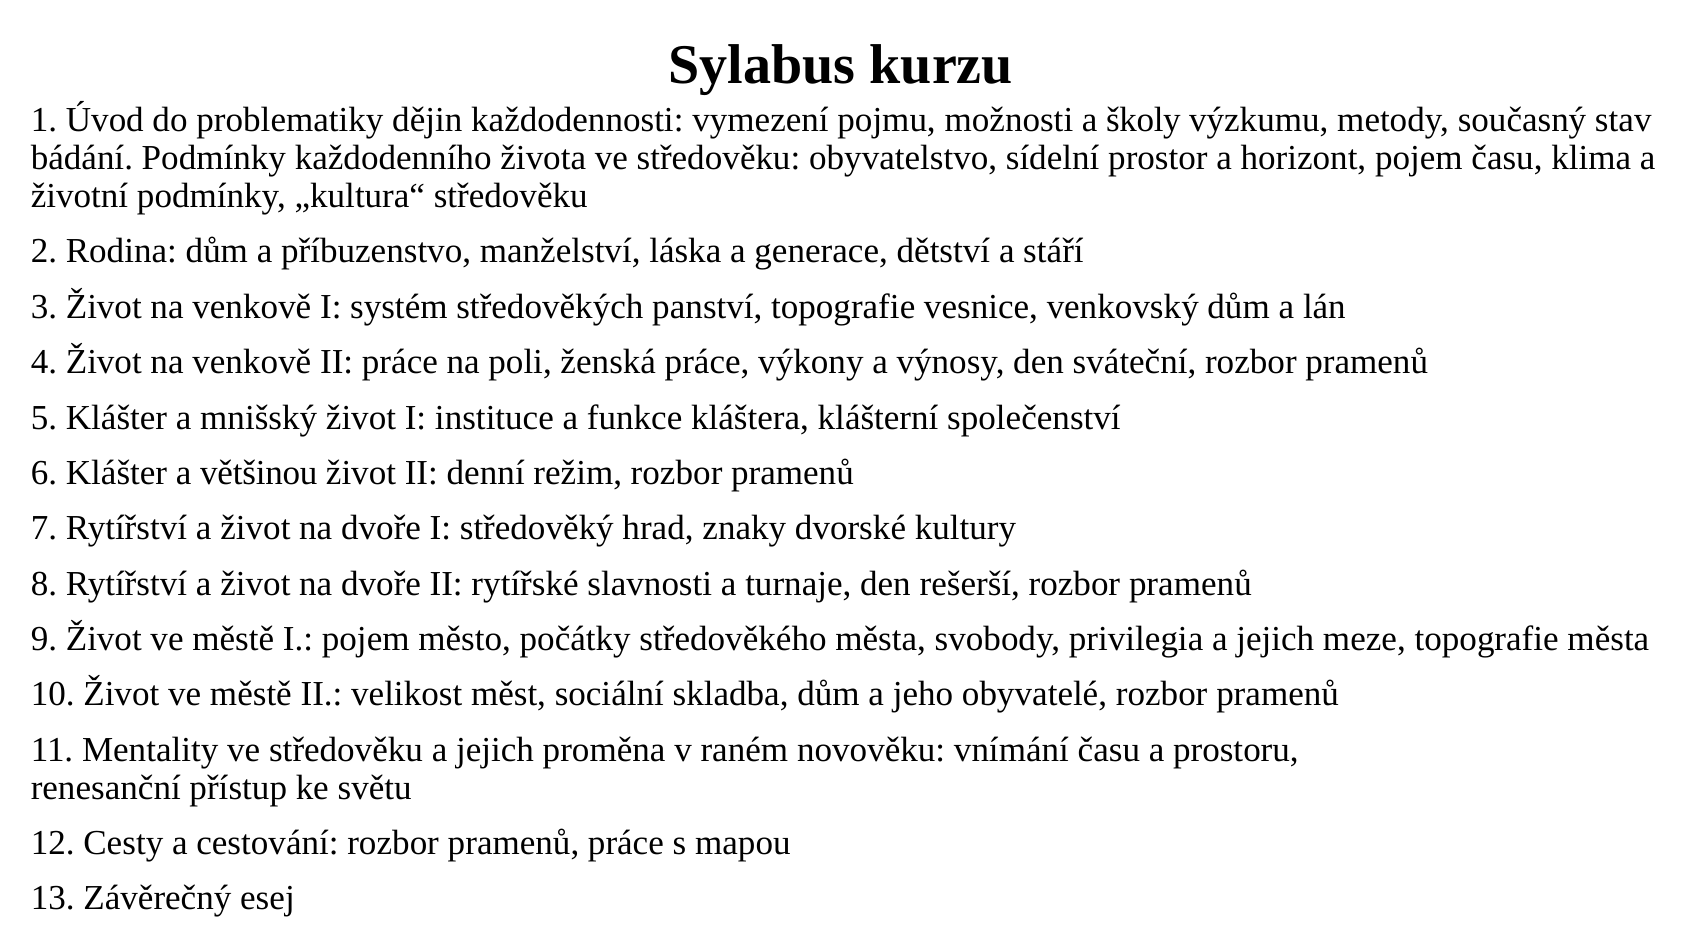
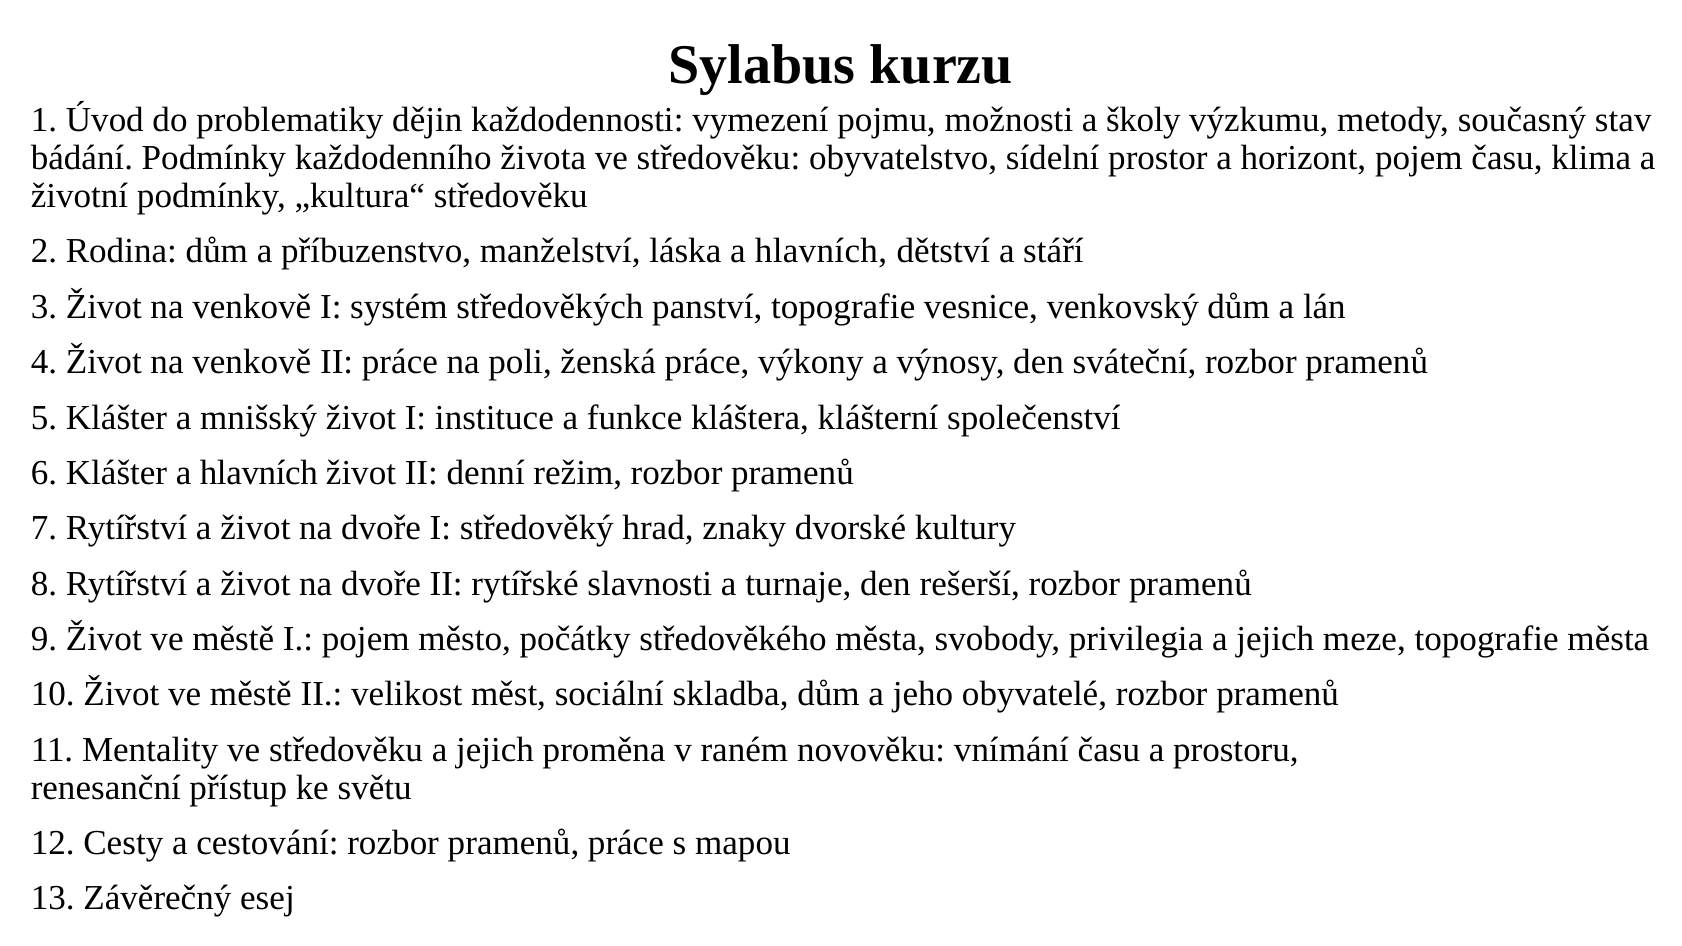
láska a generace: generace -> hlavních (821, 251)
Klášter a většinou: většinou -> hlavních (259, 473)
